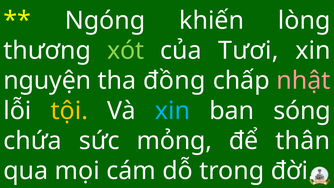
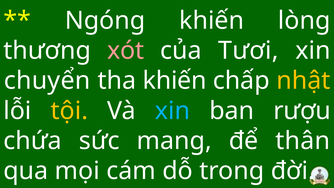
xót colour: light green -> pink (126, 51)
nguyện: nguyện -> chuyển (47, 81)
tha đồng: đồng -> khiến (175, 81)
nhật colour: pink -> yellow (303, 81)
sóng: sóng -> rượu (302, 111)
mỏng: mỏng -> mang (174, 141)
